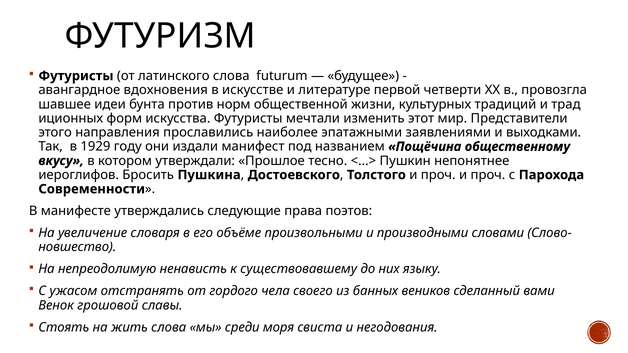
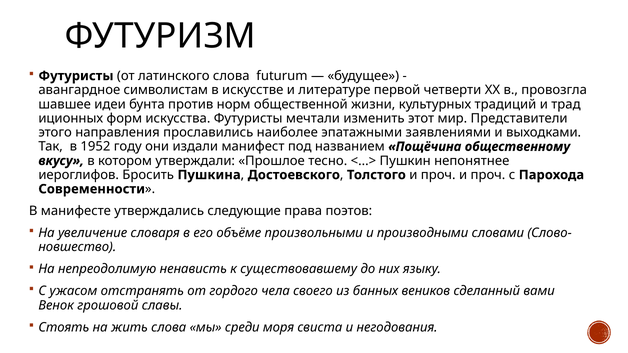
вдохновения: вдохновения -> символистам (166, 90)
1929: 1929 -> 1952 (95, 147)
